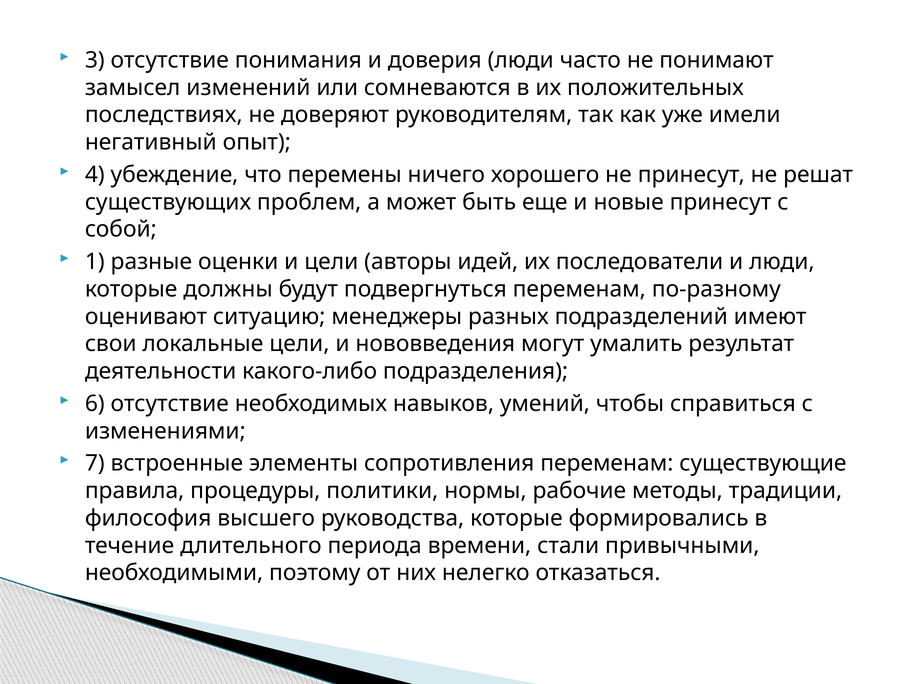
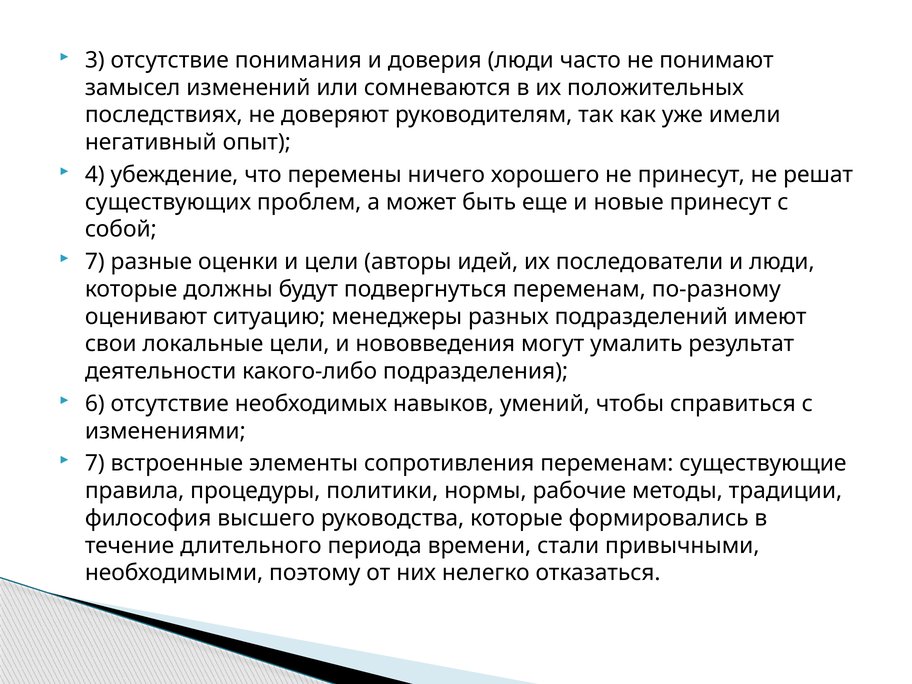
1: 1 -> 7 (95, 262)
